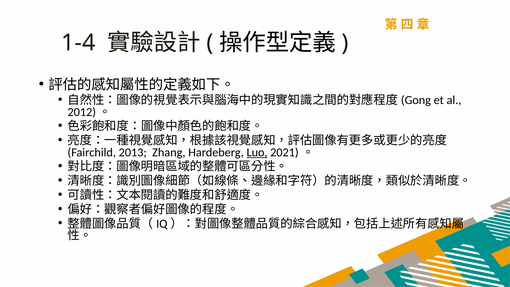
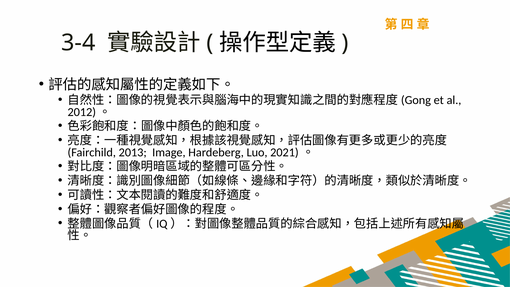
1-4: 1-4 -> 3-4 (78, 43)
Zhang: Zhang -> Image (169, 152)
Luo underline: present -> none (257, 152)
